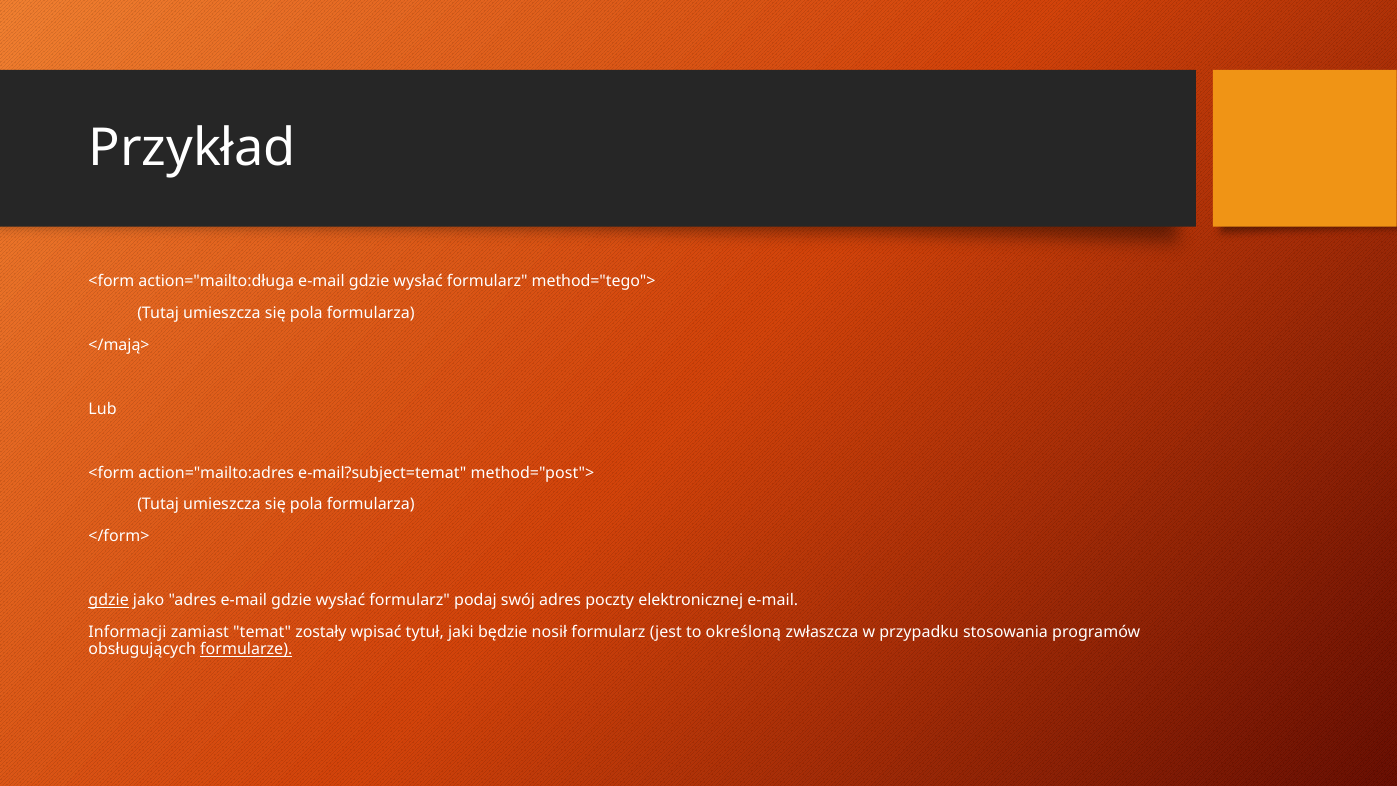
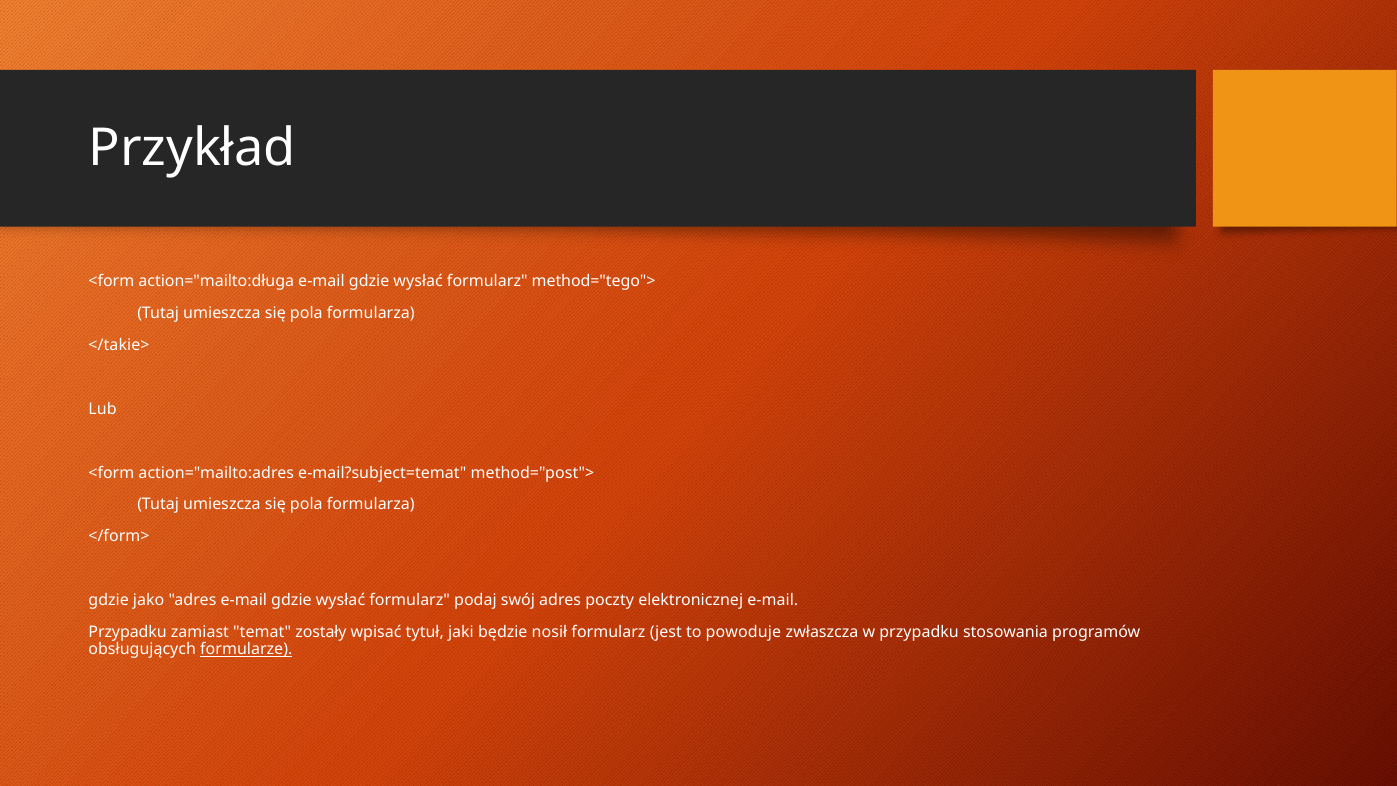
</mają>: </mają> -> </takie> (119, 345)
gdzie underline: present -> none (109, 600)
Informacji: Informacji -> Przypadku (128, 632)
określoną: określoną -> powoduje (743, 632)
